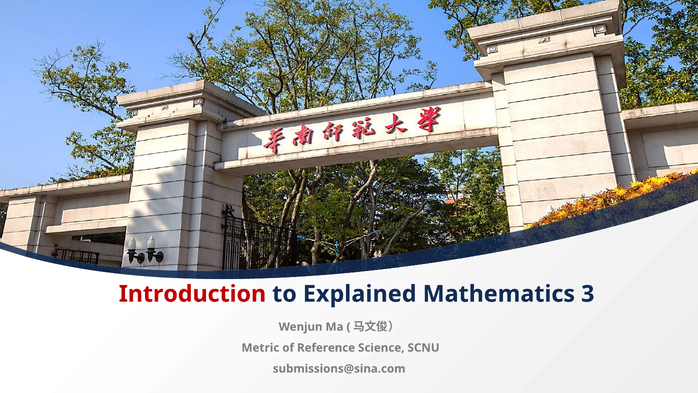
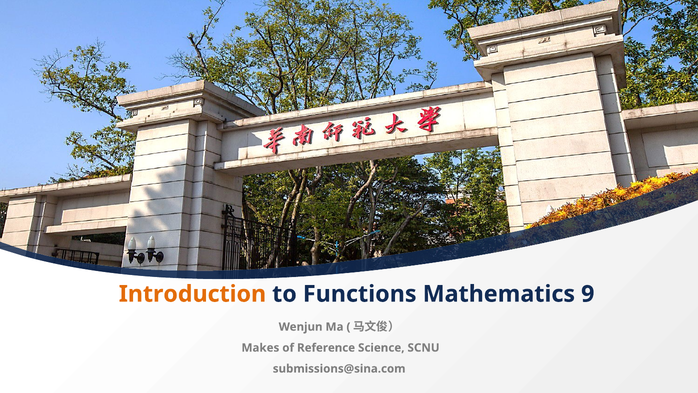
Introduction colour: red -> orange (192, 294)
Explained: Explained -> Functions (360, 294)
3: 3 -> 9 (588, 294)
Metric: Metric -> Makes (260, 347)
